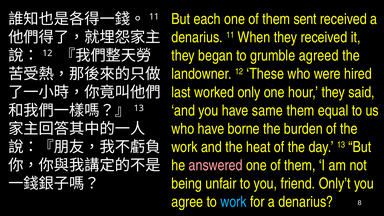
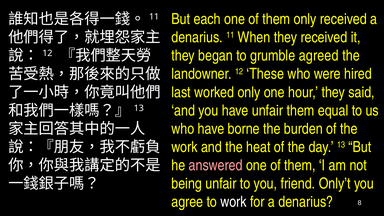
them sent: sent -> only (305, 19)
have same: same -> unfair (267, 111)
work colour: light blue -> white (233, 202)
